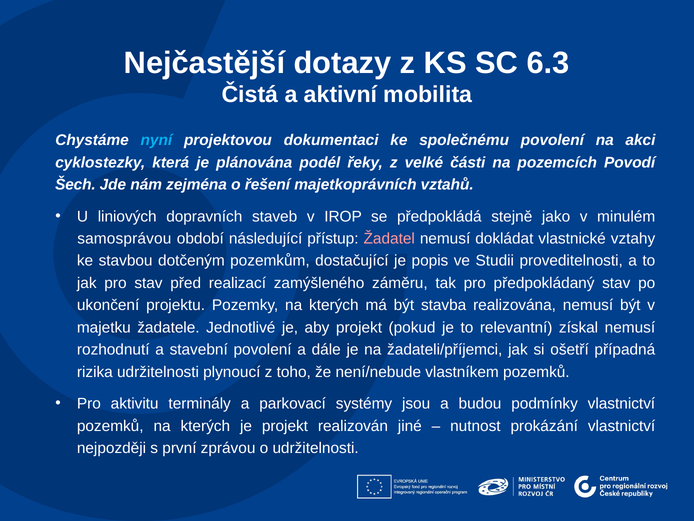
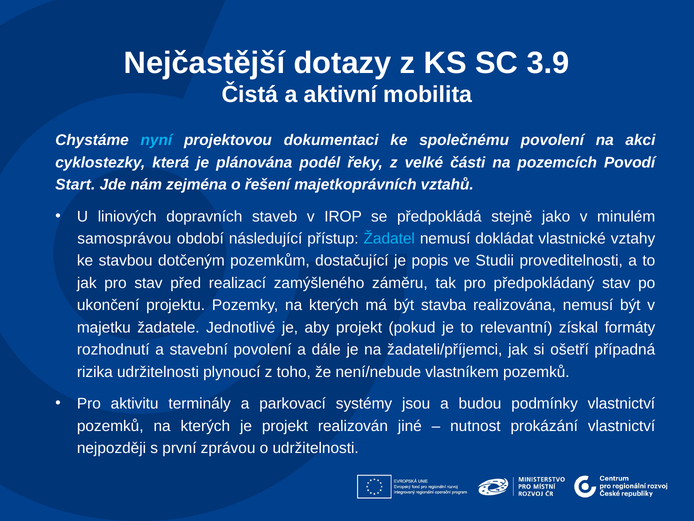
6.3: 6.3 -> 3.9 (548, 63)
Šech: Šech -> Start (75, 184)
Žadatel colour: pink -> light blue (389, 238)
získal nemusí: nemusí -> formáty (630, 327)
